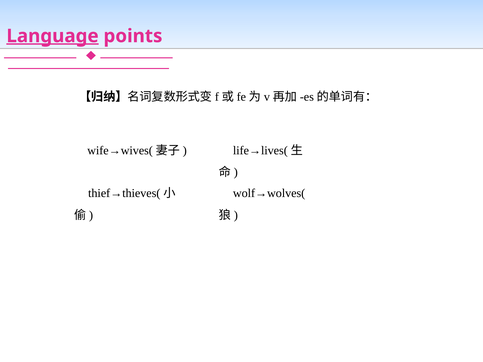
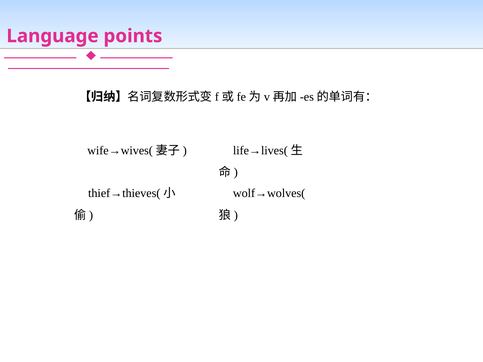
Language underline: present -> none (53, 36)
